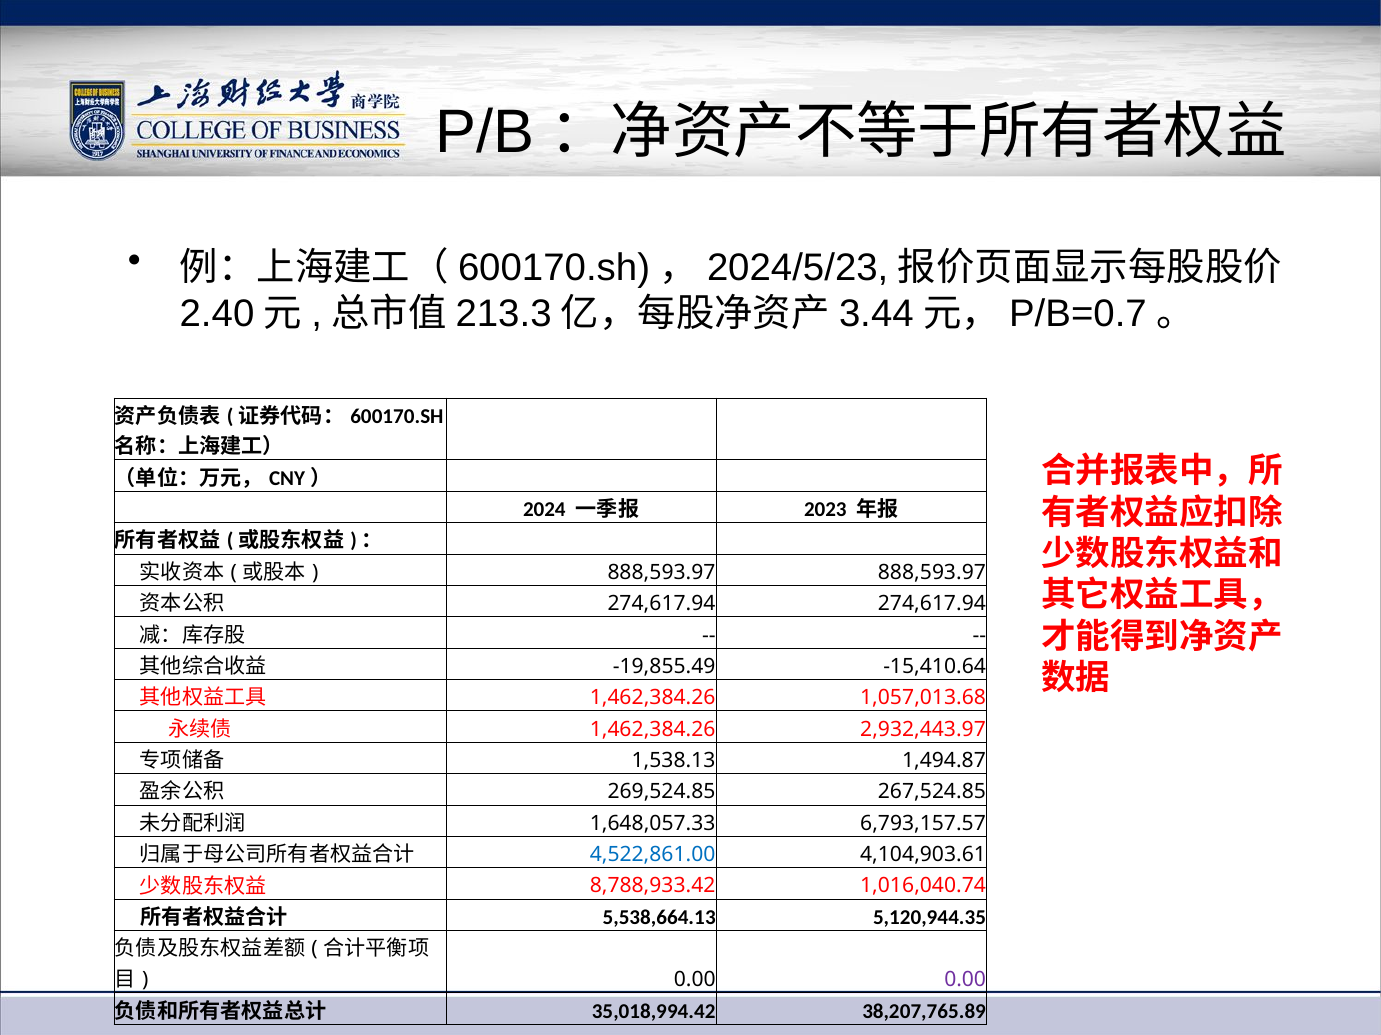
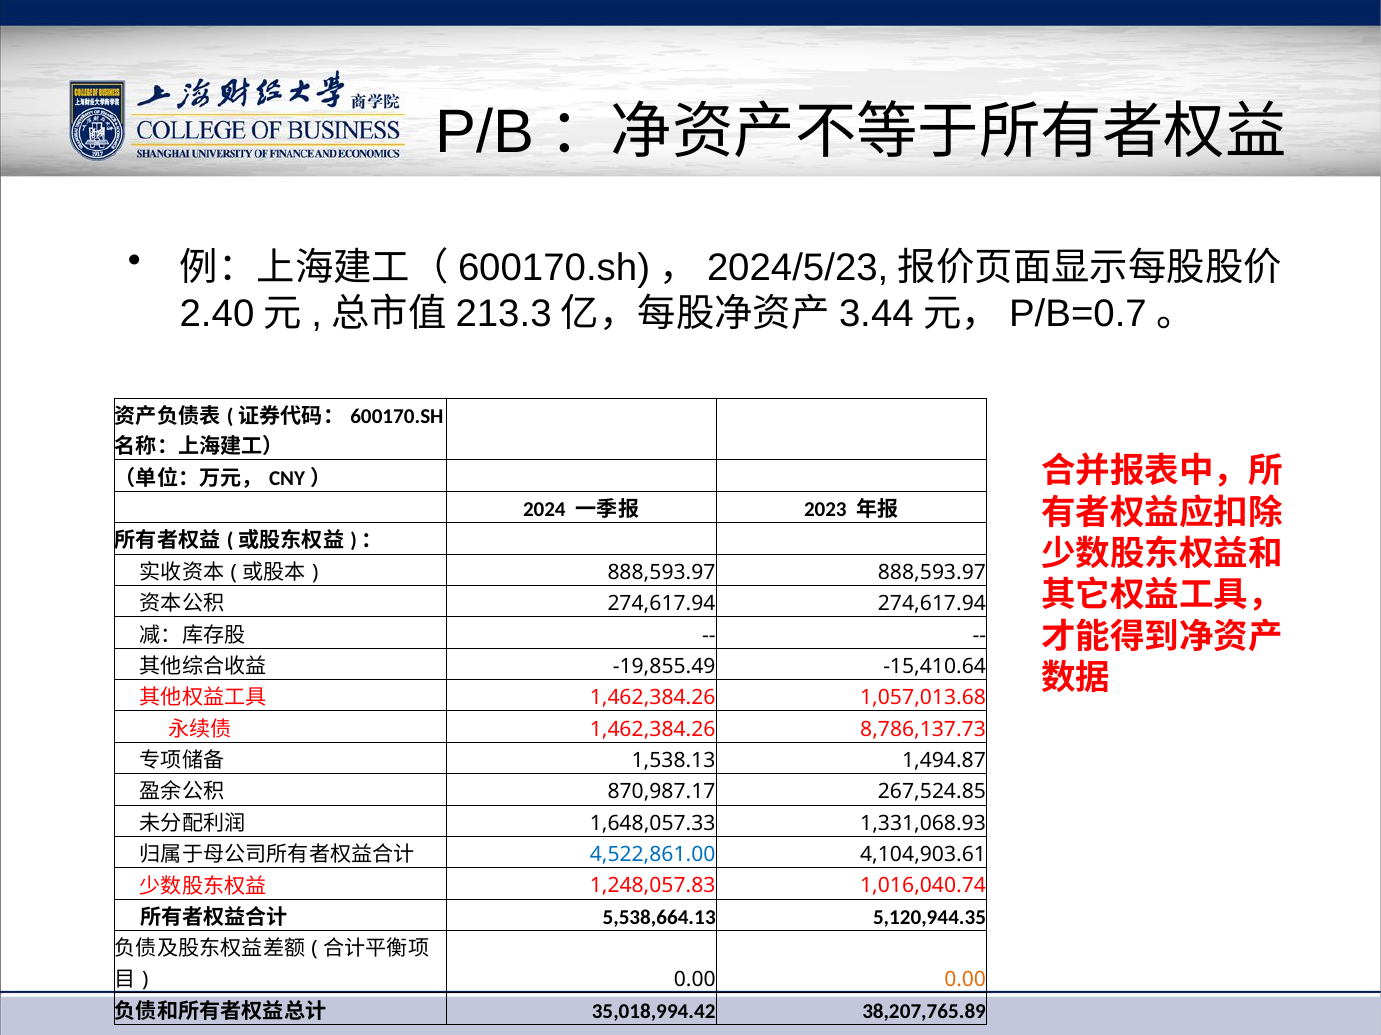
2,932,443.97: 2,932,443.97 -> 8,786,137.73 (923, 730)
269,524.85: 269,524.85 -> 870,987.17 (661, 792)
6,793,157.57: 6,793,157.57 -> 1,331,068.93 (923, 824)
8,788,933.42: 8,788,933.42 -> 1,248,057.83 (653, 887)
0.00 colour: purple -> orange (965, 980)
